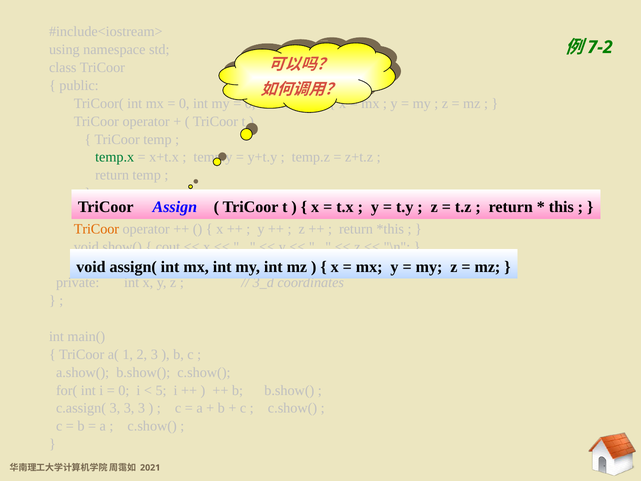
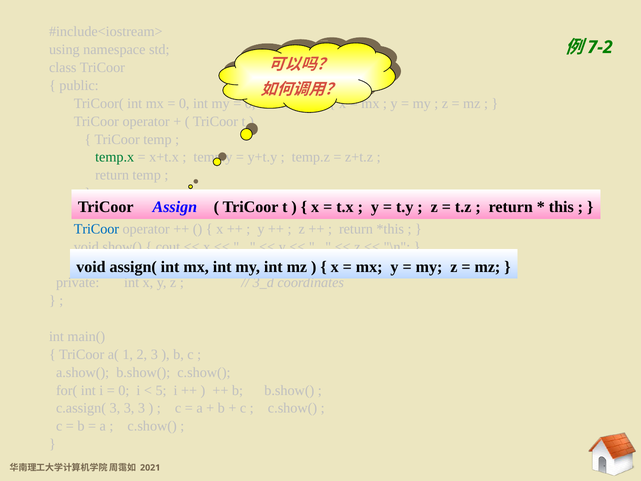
TriCoor colour: orange -> blue (96, 229)
